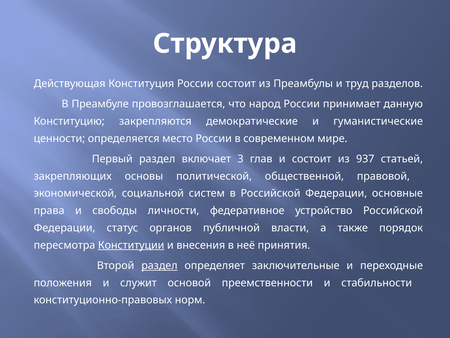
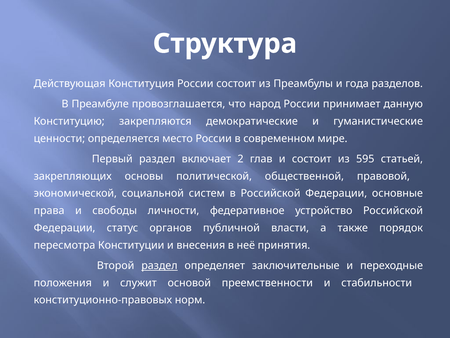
труд: труд -> года (357, 84)
3: 3 -> 2 (240, 159)
937: 937 -> 595 (365, 159)
Конституции underline: present -> none (131, 245)
